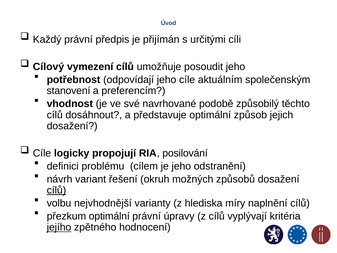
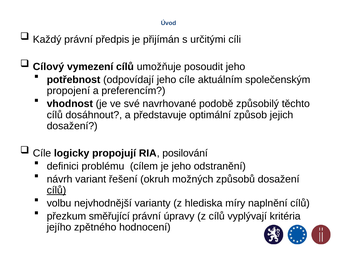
stanovení: stanovení -> propojení (68, 91)
přezkum optimální: optimální -> směřující (109, 216)
jejího underline: present -> none (59, 227)
